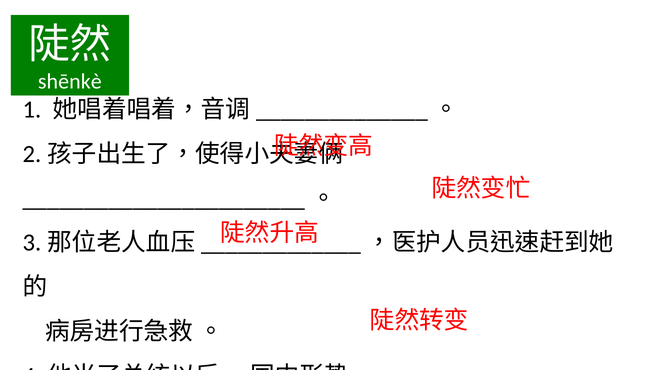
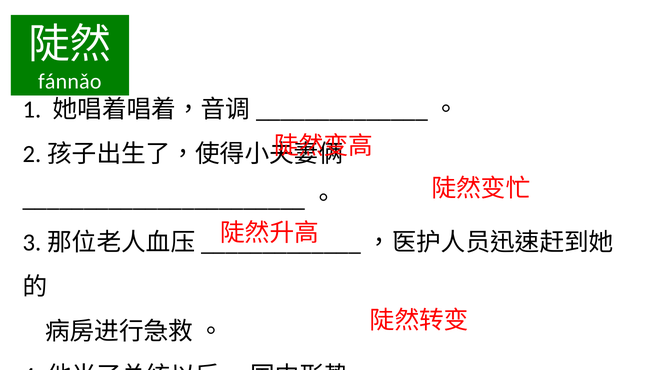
shēnkè: shēnkè -> fánnǎo (70, 81)
